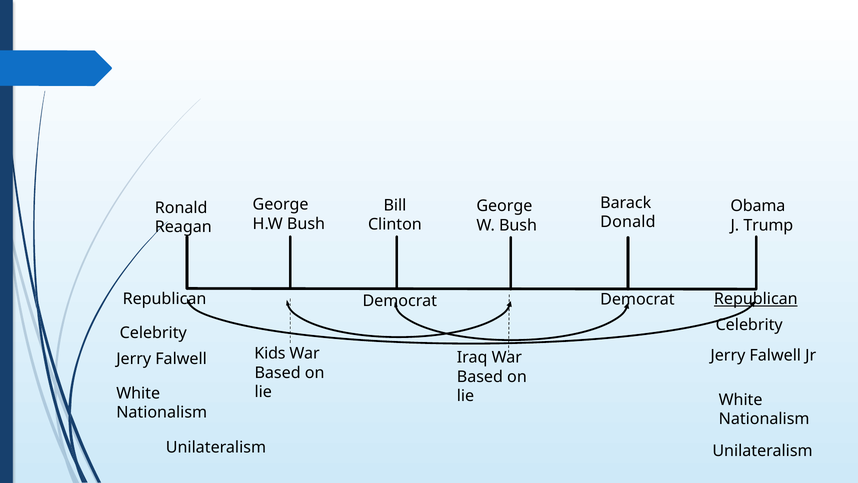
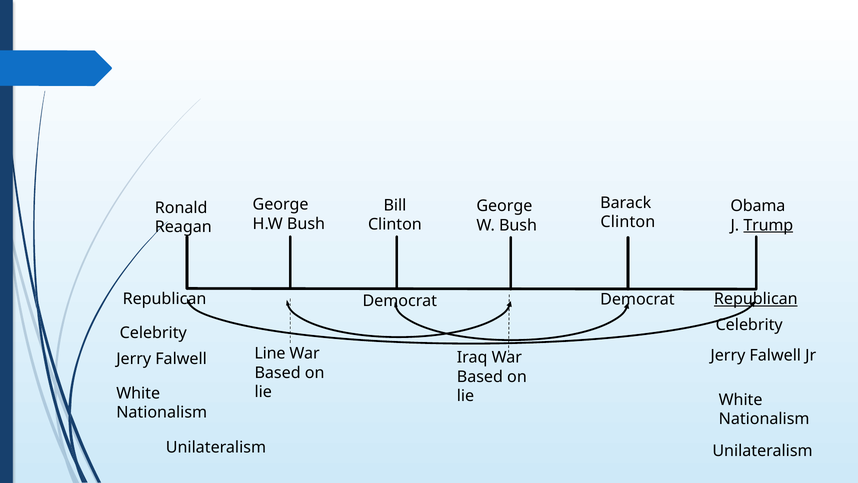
Donald: Donald -> Clinton (628, 222)
Trump underline: none -> present (768, 225)
Kids: Kids -> Line (270, 353)
